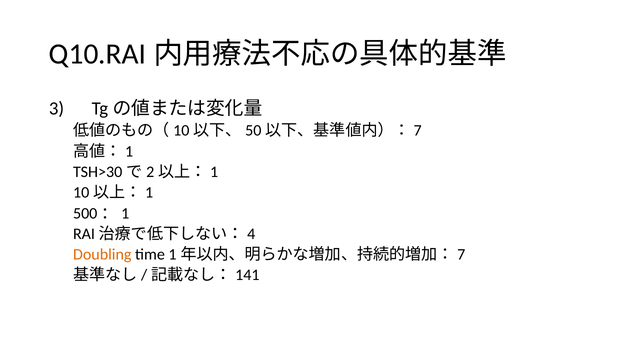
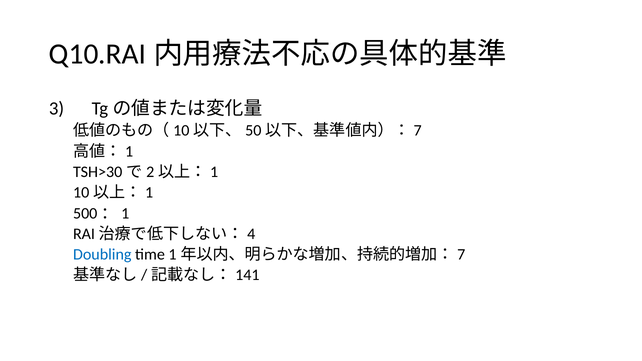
Doubling colour: orange -> blue (102, 255)
